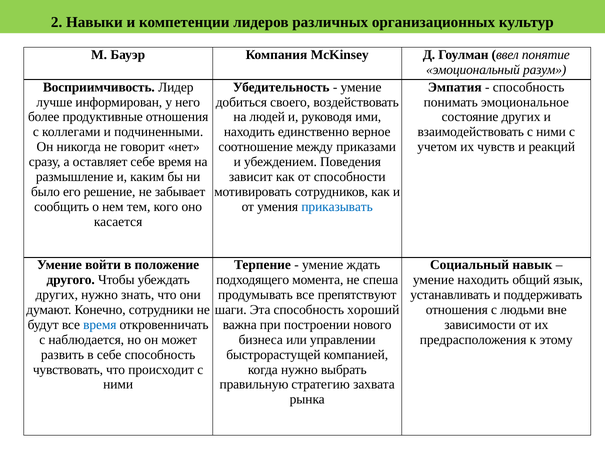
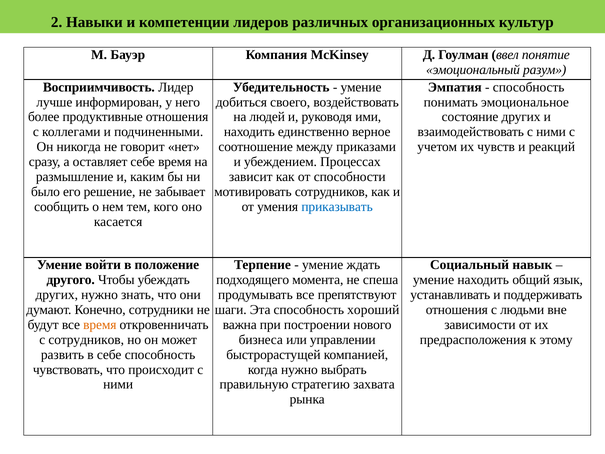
Поведения: Поведения -> Процессах (350, 162)
время colour: blue -> orange (100, 325)
с наблюдается: наблюдается -> сотрудников (86, 340)
